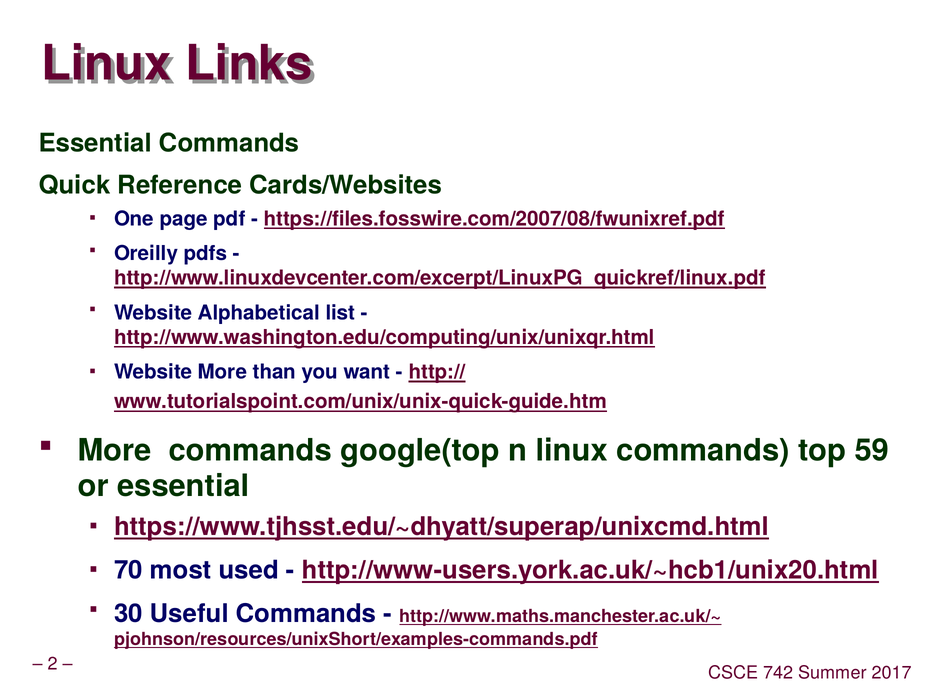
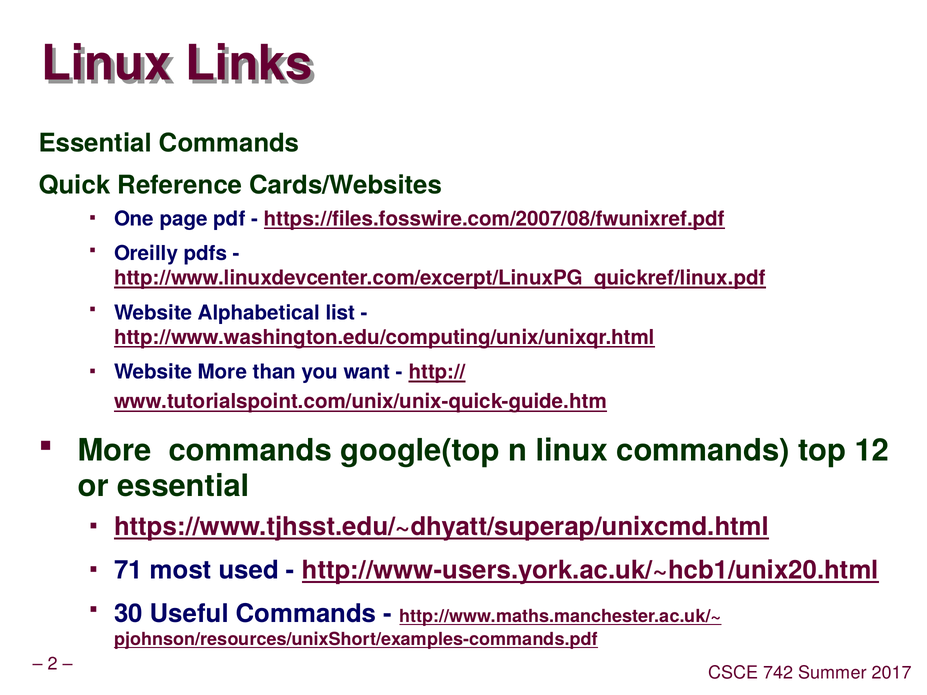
59: 59 -> 12 (872, 451)
70: 70 -> 71 (128, 570)
